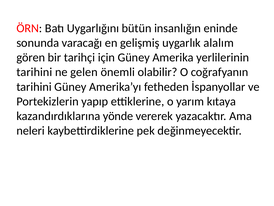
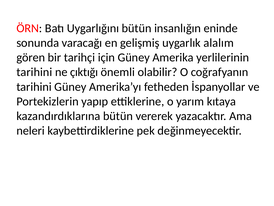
gelen: gelen -> çıktığı (84, 72)
kazandırdıklarına yönde: yönde -> bütün (118, 116)
